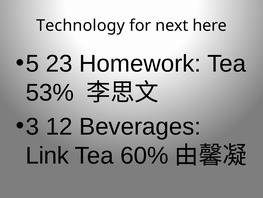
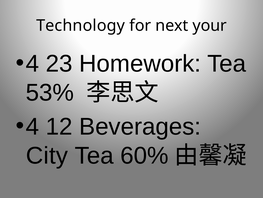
here: here -> your (210, 25)
5: 5 -> 4 (32, 63)
3: 3 -> 4 (32, 126)
Link: Link -> City (47, 155)
